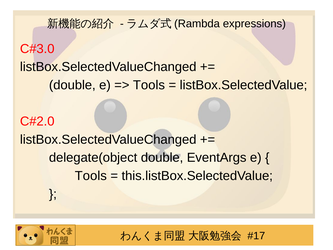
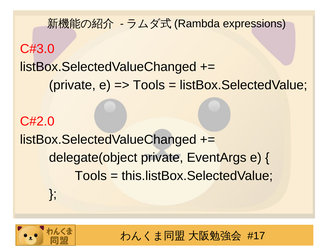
double: double -> private (72, 85)
delegate(object double: double -> private (162, 158)
